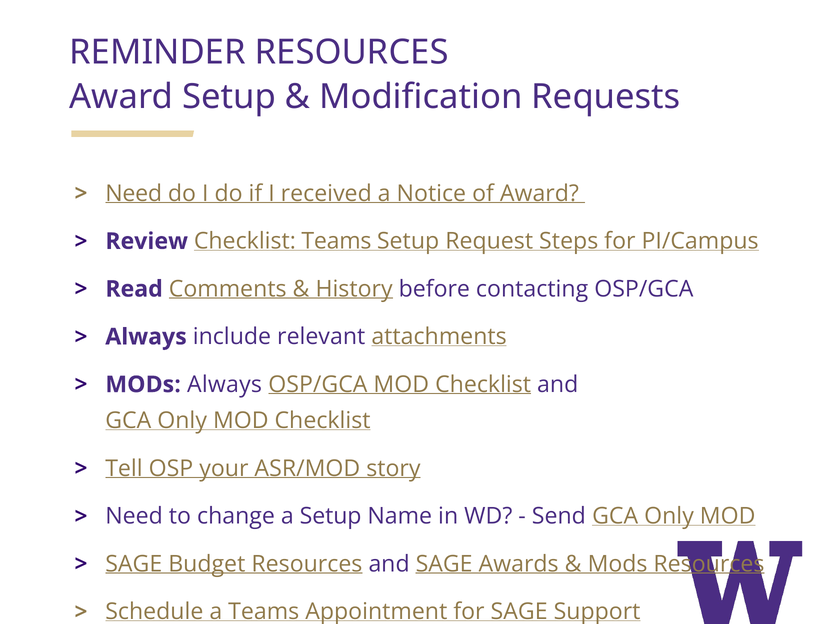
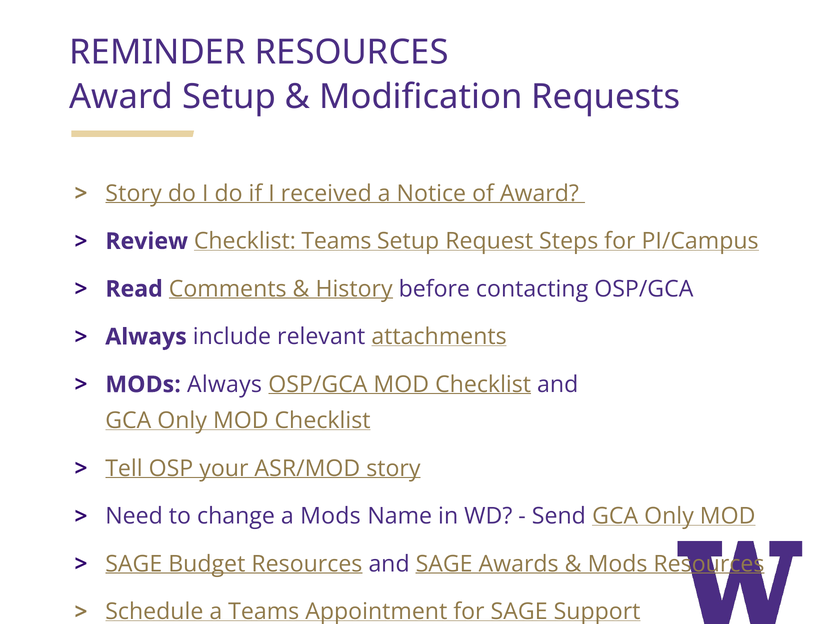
Need: Need -> Story (134, 193)
a Setup: Setup -> Mods (330, 516)
